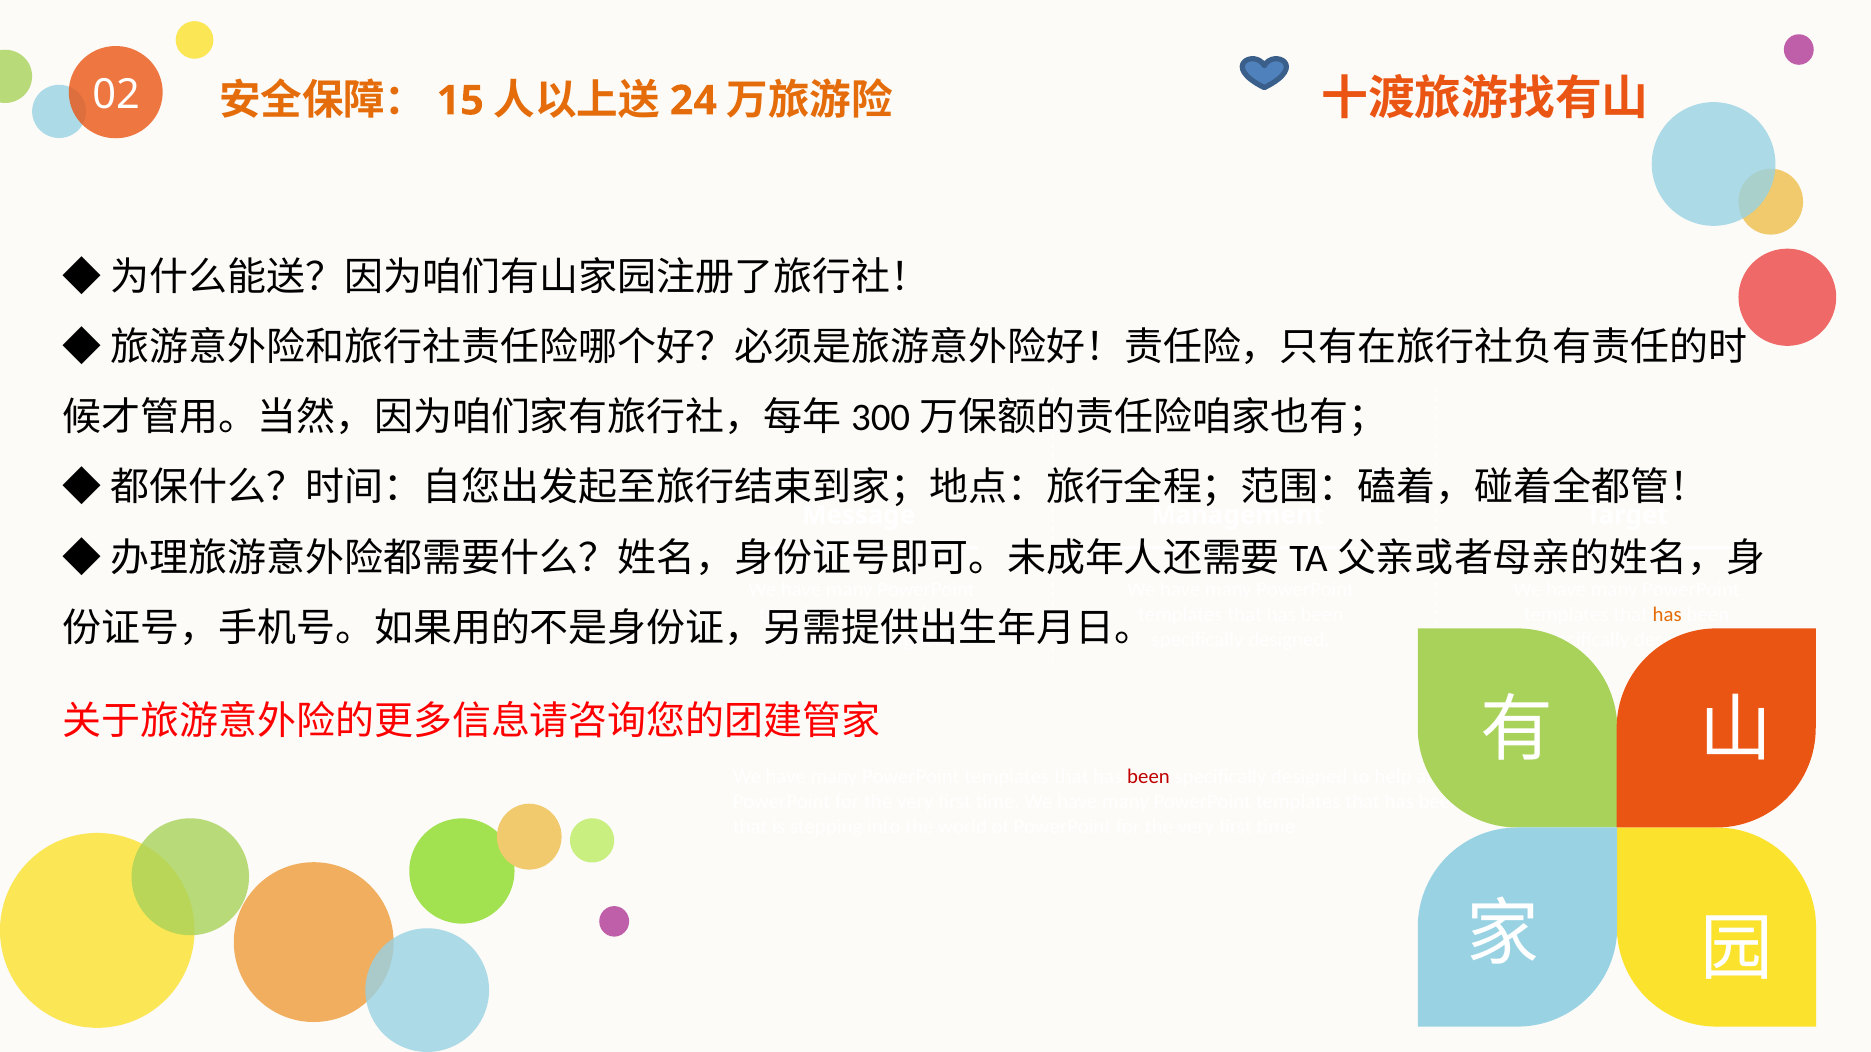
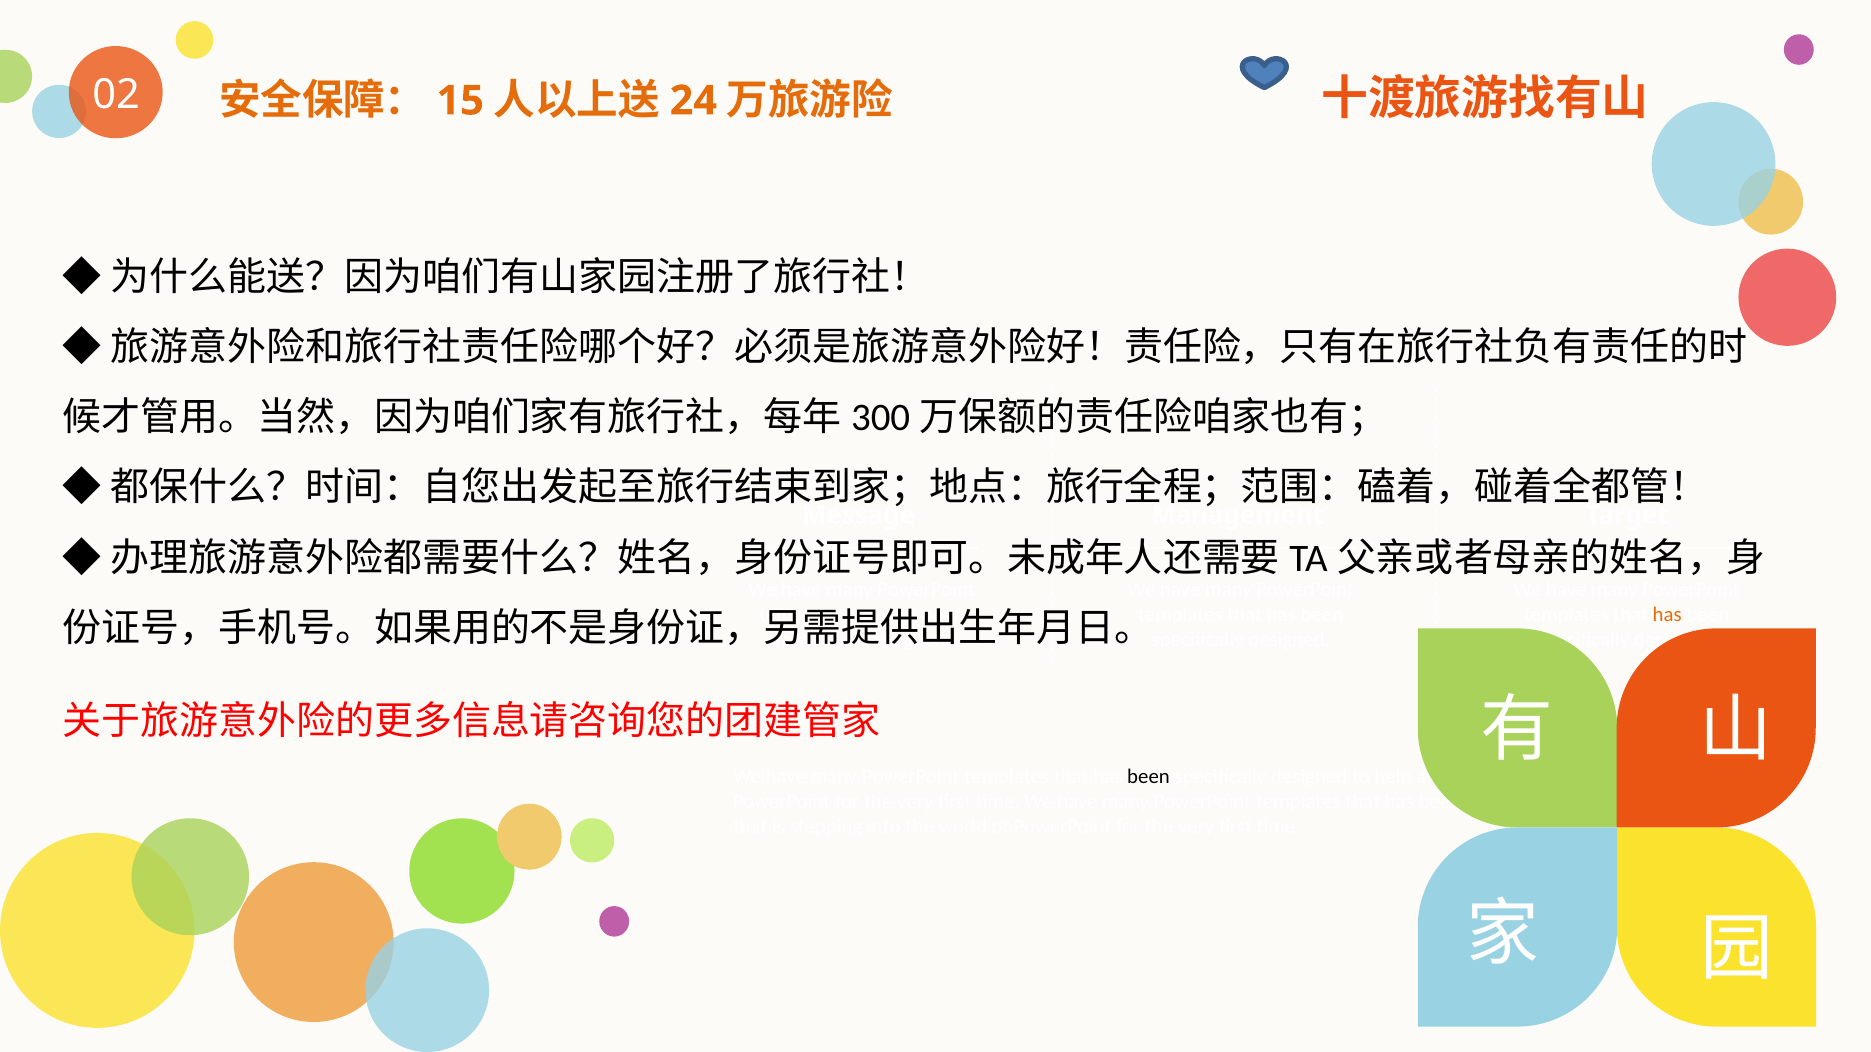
been colour: red -> black (1149, 777)
